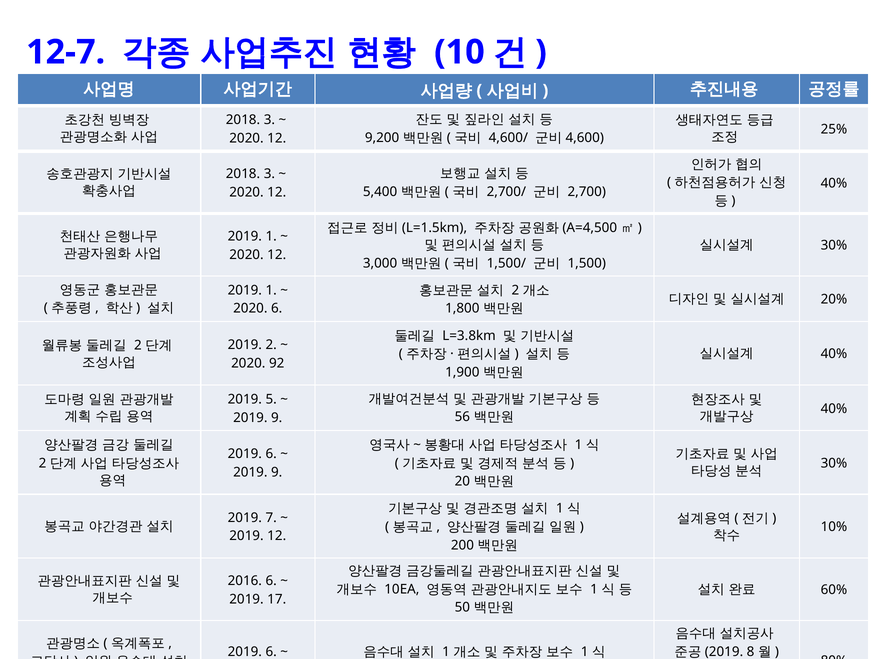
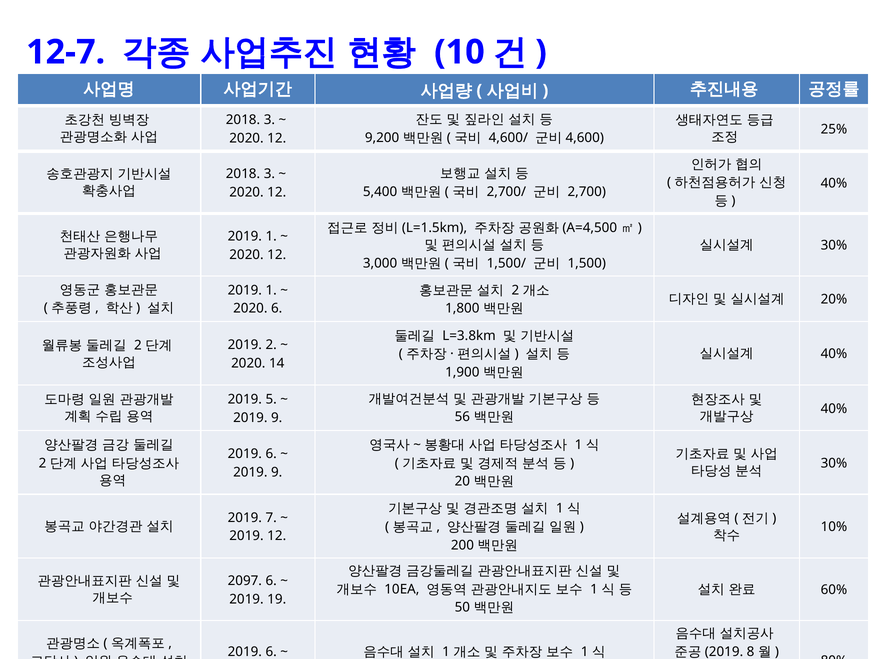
92: 92 -> 14 (277, 363)
2016: 2016 -> 2097 (245, 581)
17: 17 -> 19 (277, 599)
